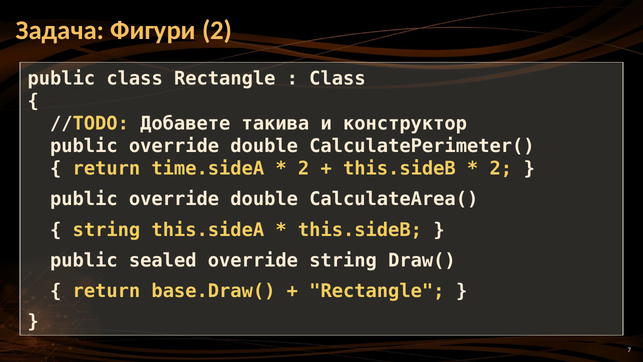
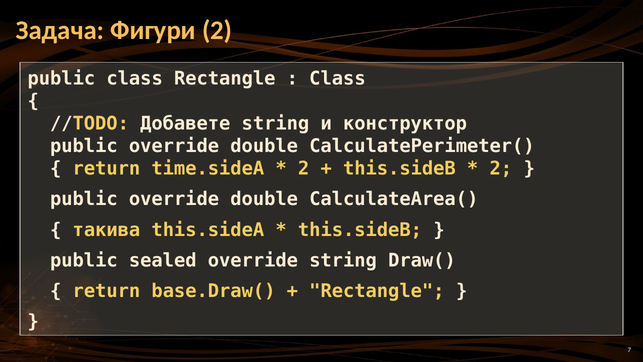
Добавете такива: такива -> string (275, 124)
string: string -> такива (106, 230)
